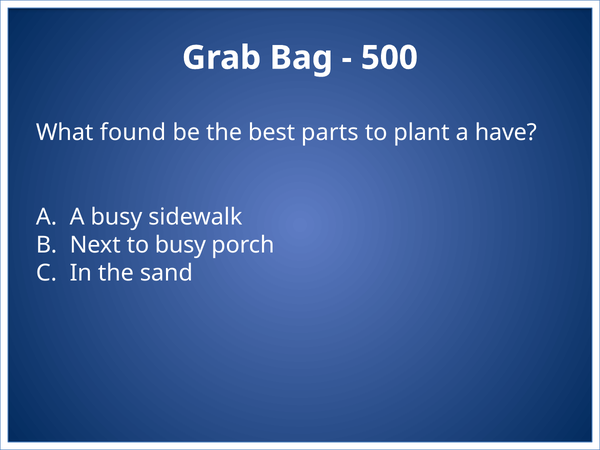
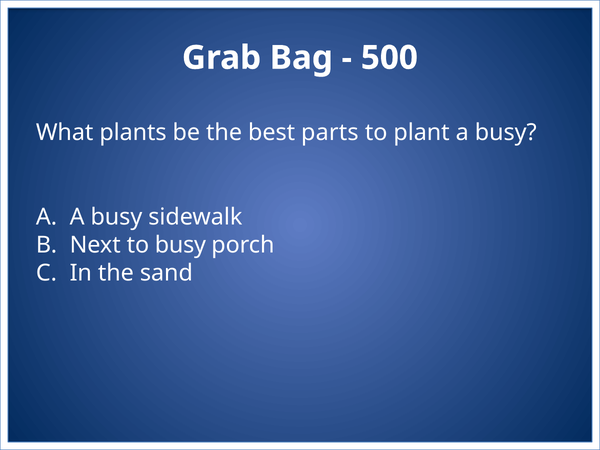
found: found -> plants (133, 133)
plant a have: have -> busy (506, 133)
